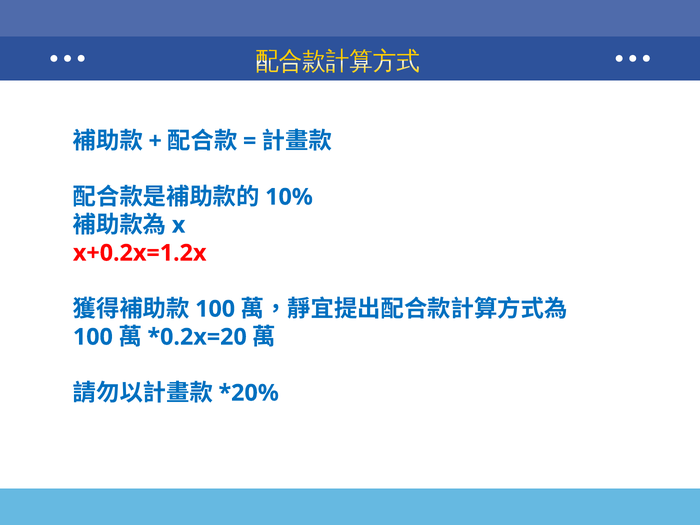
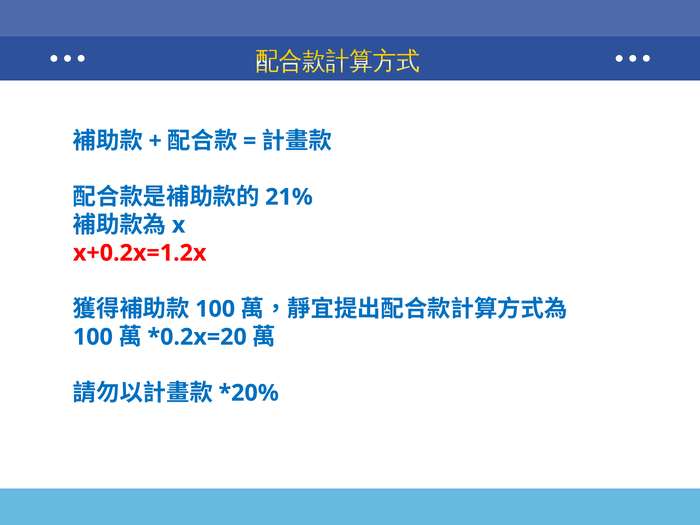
10%: 10% -> 21% (289, 197)
